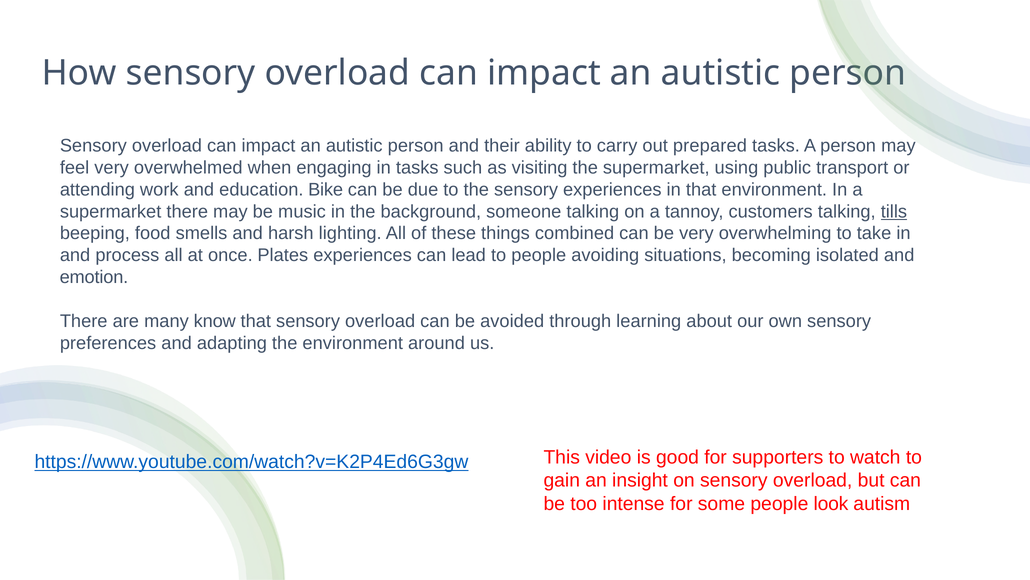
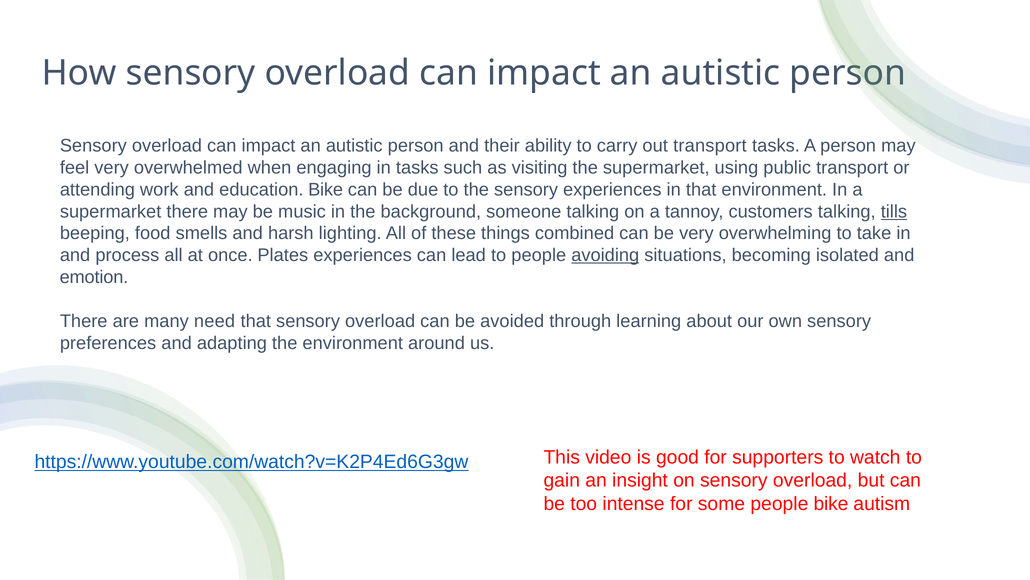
out prepared: prepared -> transport (710, 146)
avoiding underline: none -> present (605, 255)
know: know -> need (215, 321)
people look: look -> bike (831, 503)
